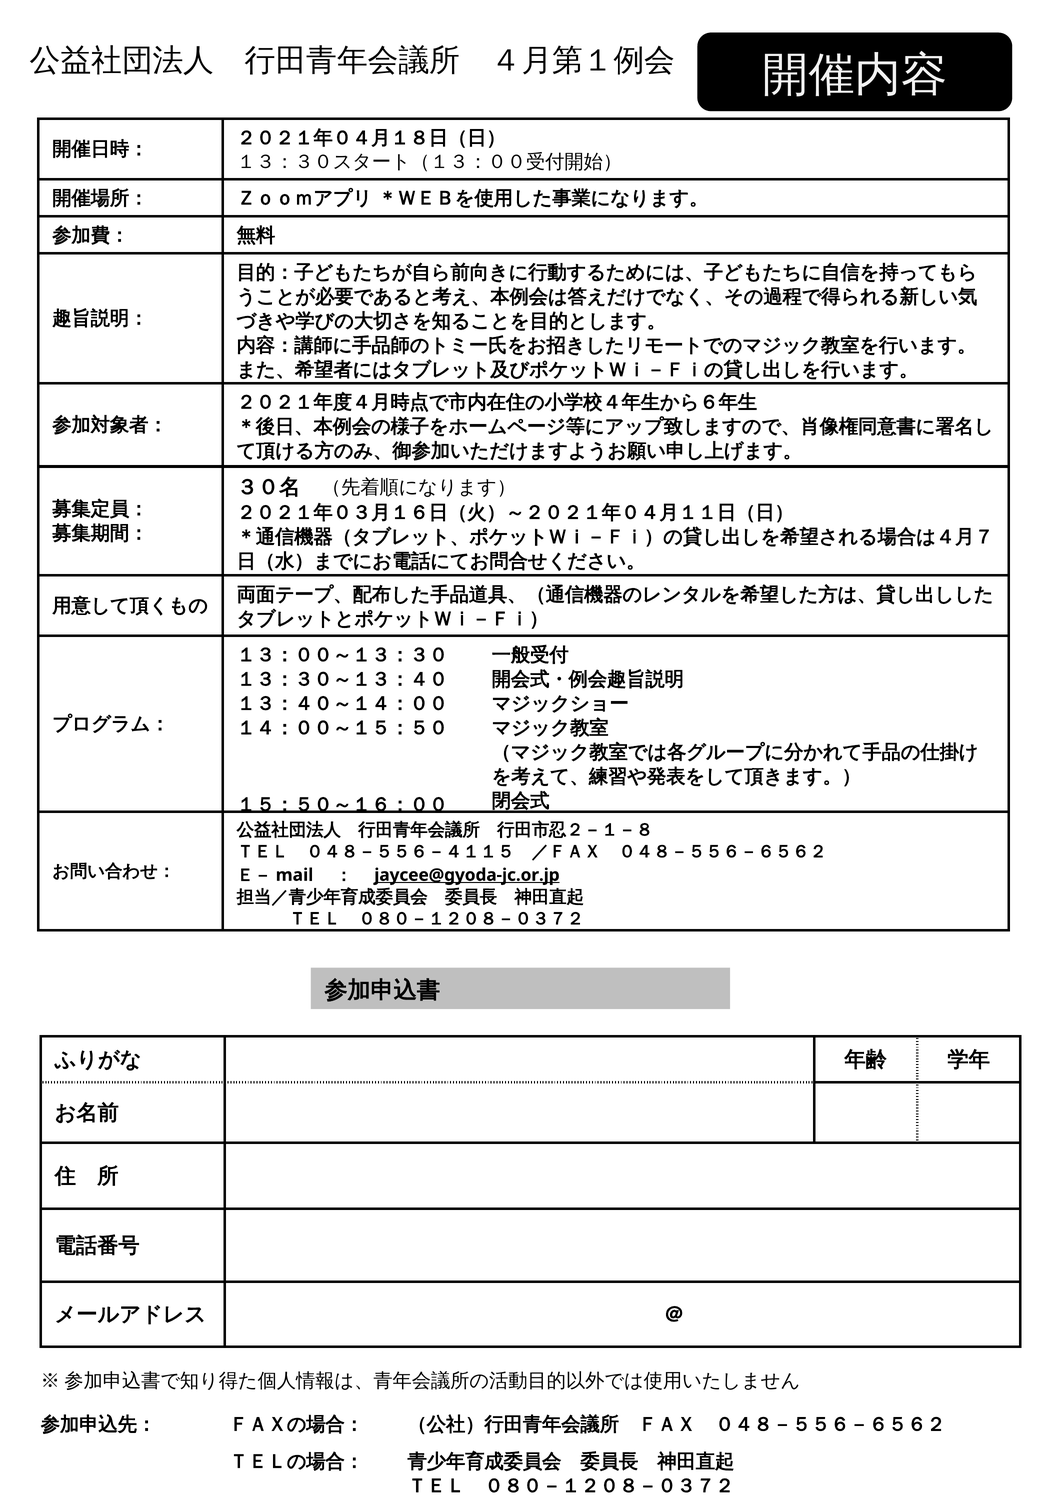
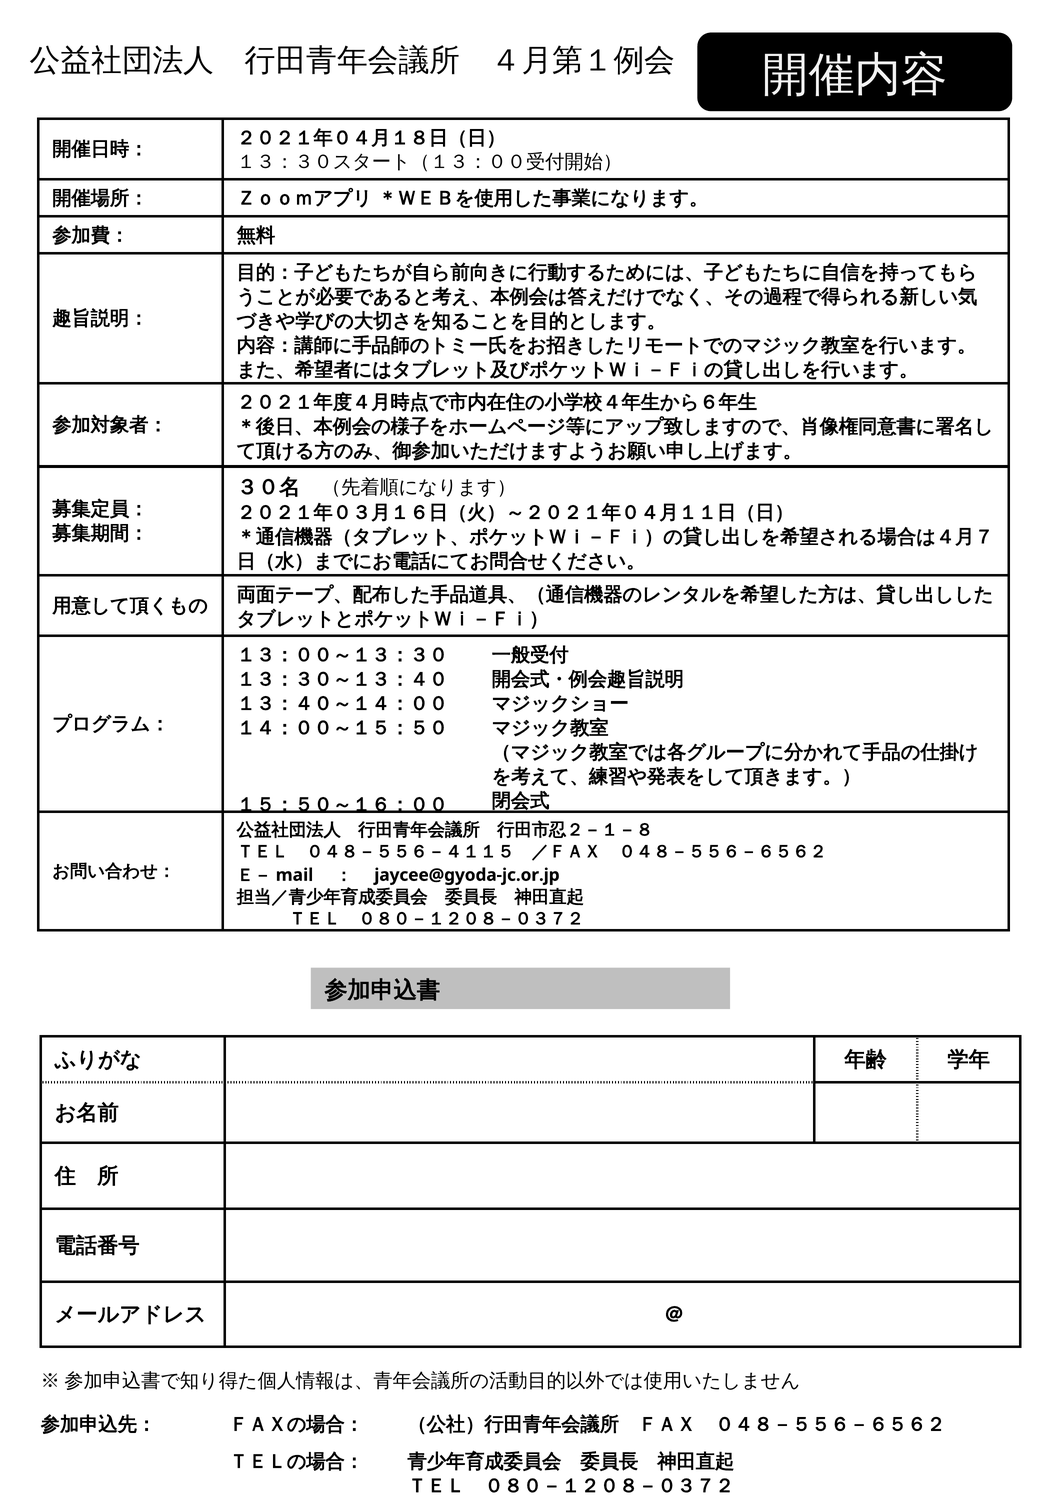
jaycee@gyoda-jc.or.jp underline: present -> none (467, 875)
